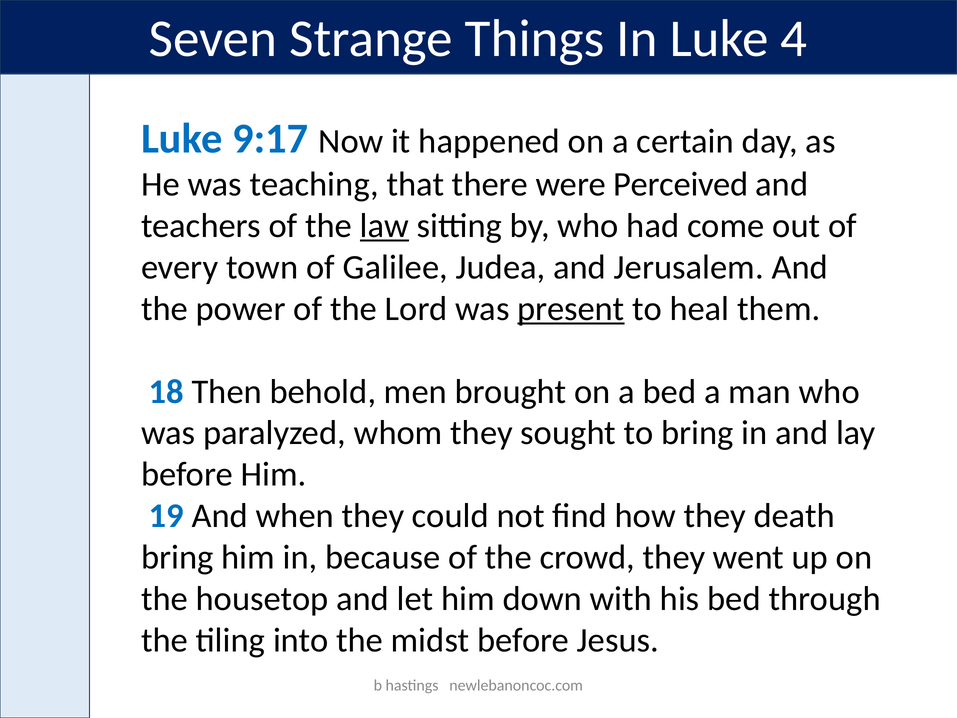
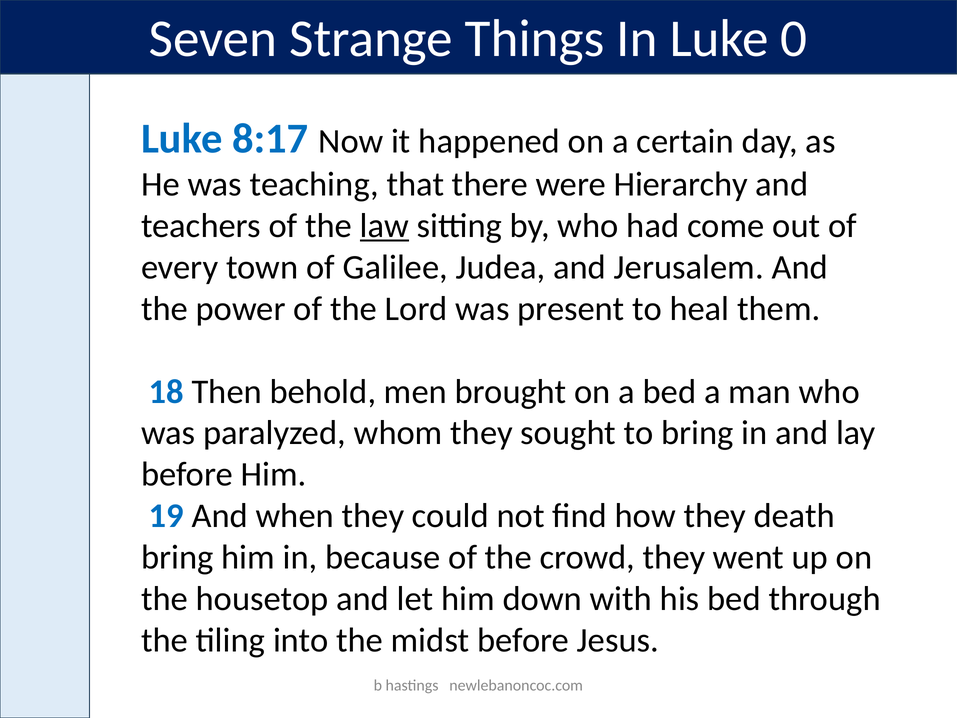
4: 4 -> 0 (794, 39)
9:17: 9:17 -> 8:17 (270, 139)
Perceived: Perceived -> Hierarchy (681, 184)
present underline: present -> none (571, 309)
